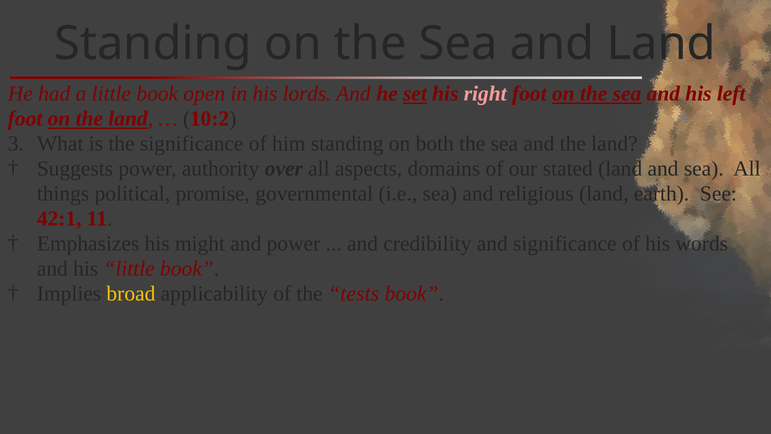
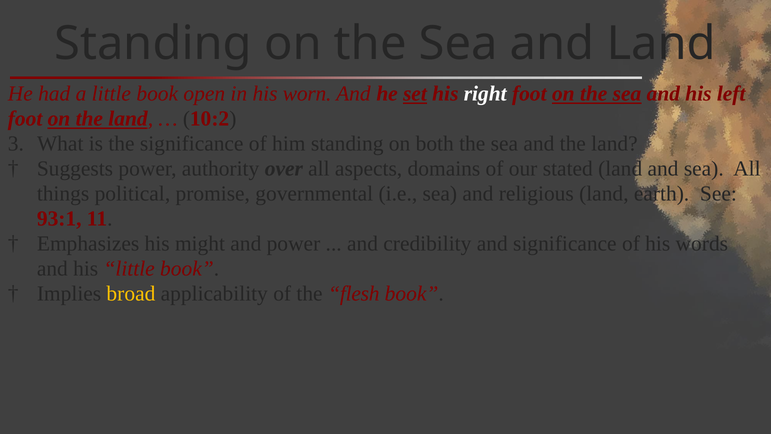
lords: lords -> worn (307, 94)
right colour: pink -> white (485, 94)
42:1: 42:1 -> 93:1 (59, 219)
tests: tests -> flesh (354, 293)
